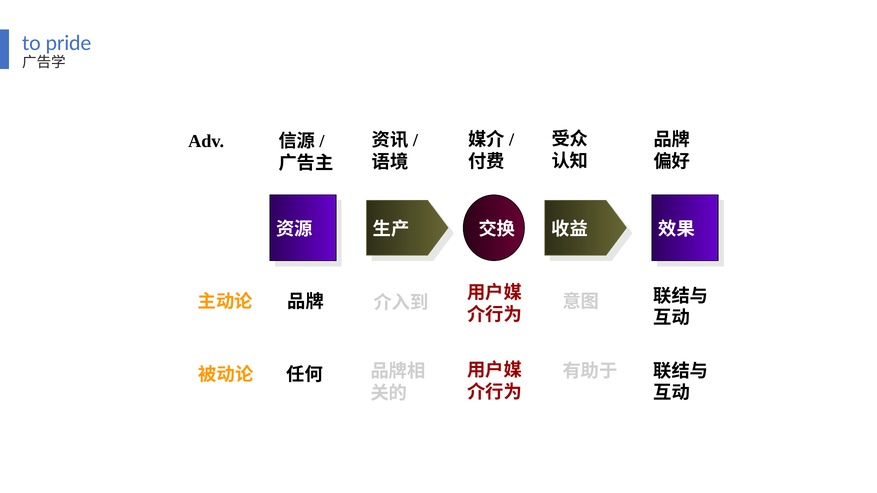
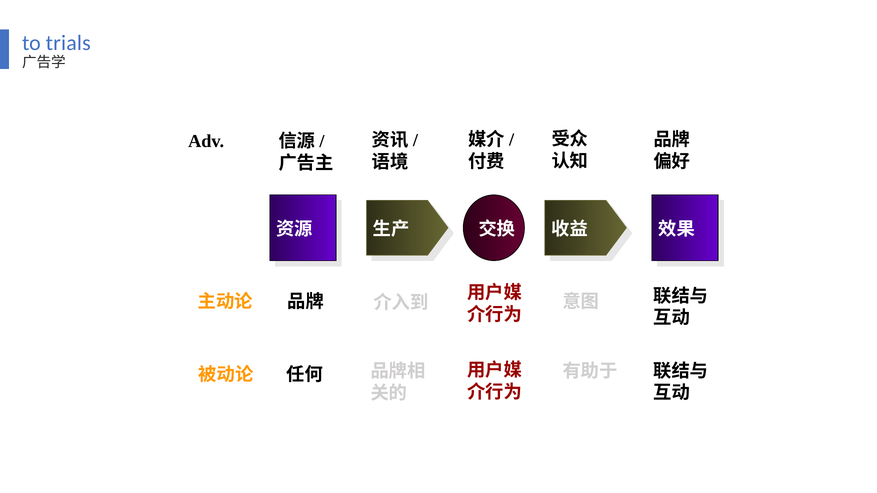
pride: pride -> trials (68, 43)
